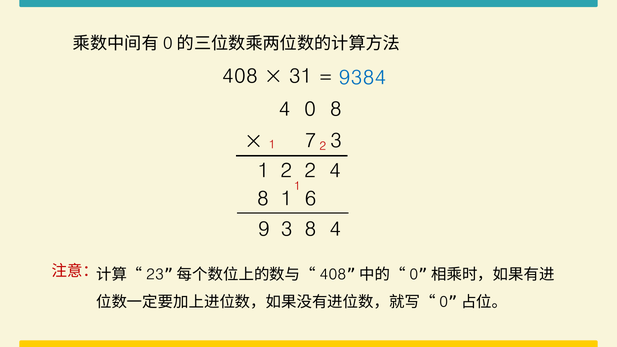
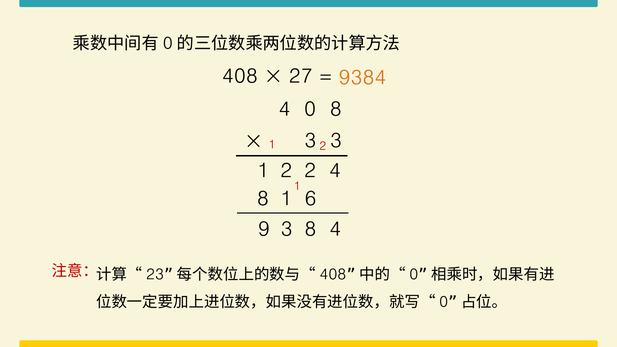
31: 31 -> 27 (301, 76)
9384 colour: blue -> orange (363, 78)
7: 7 -> 3 (310, 141)
